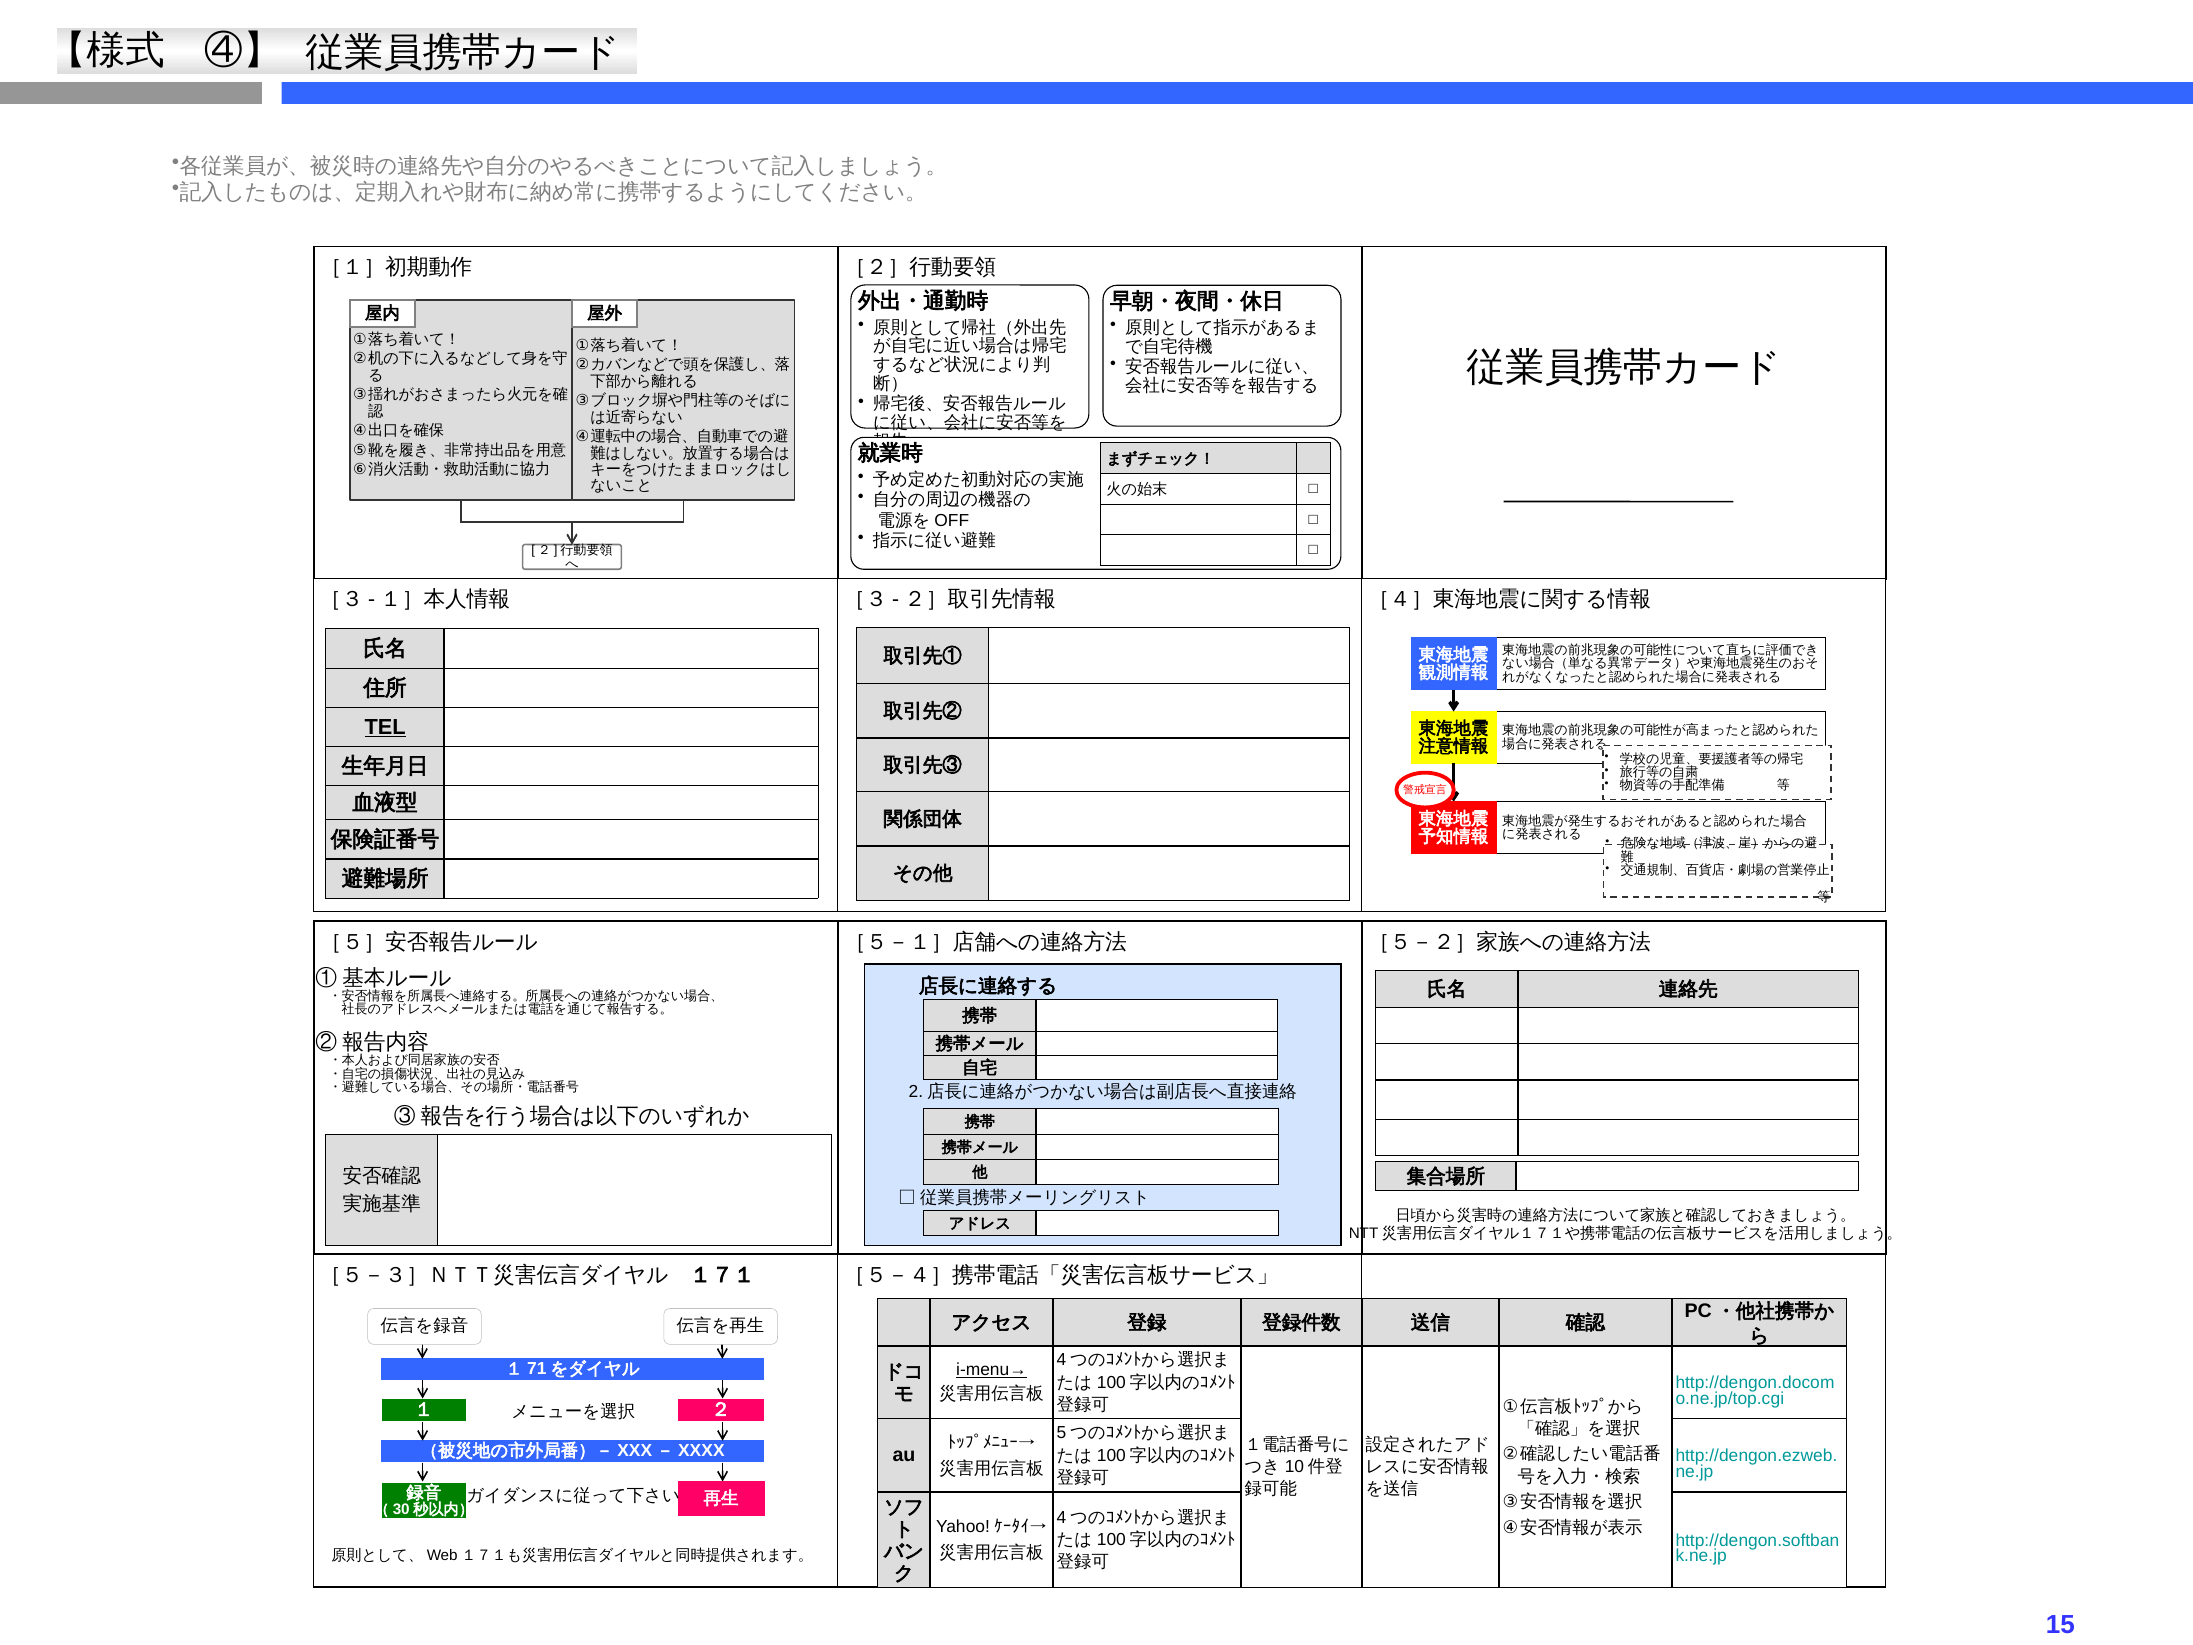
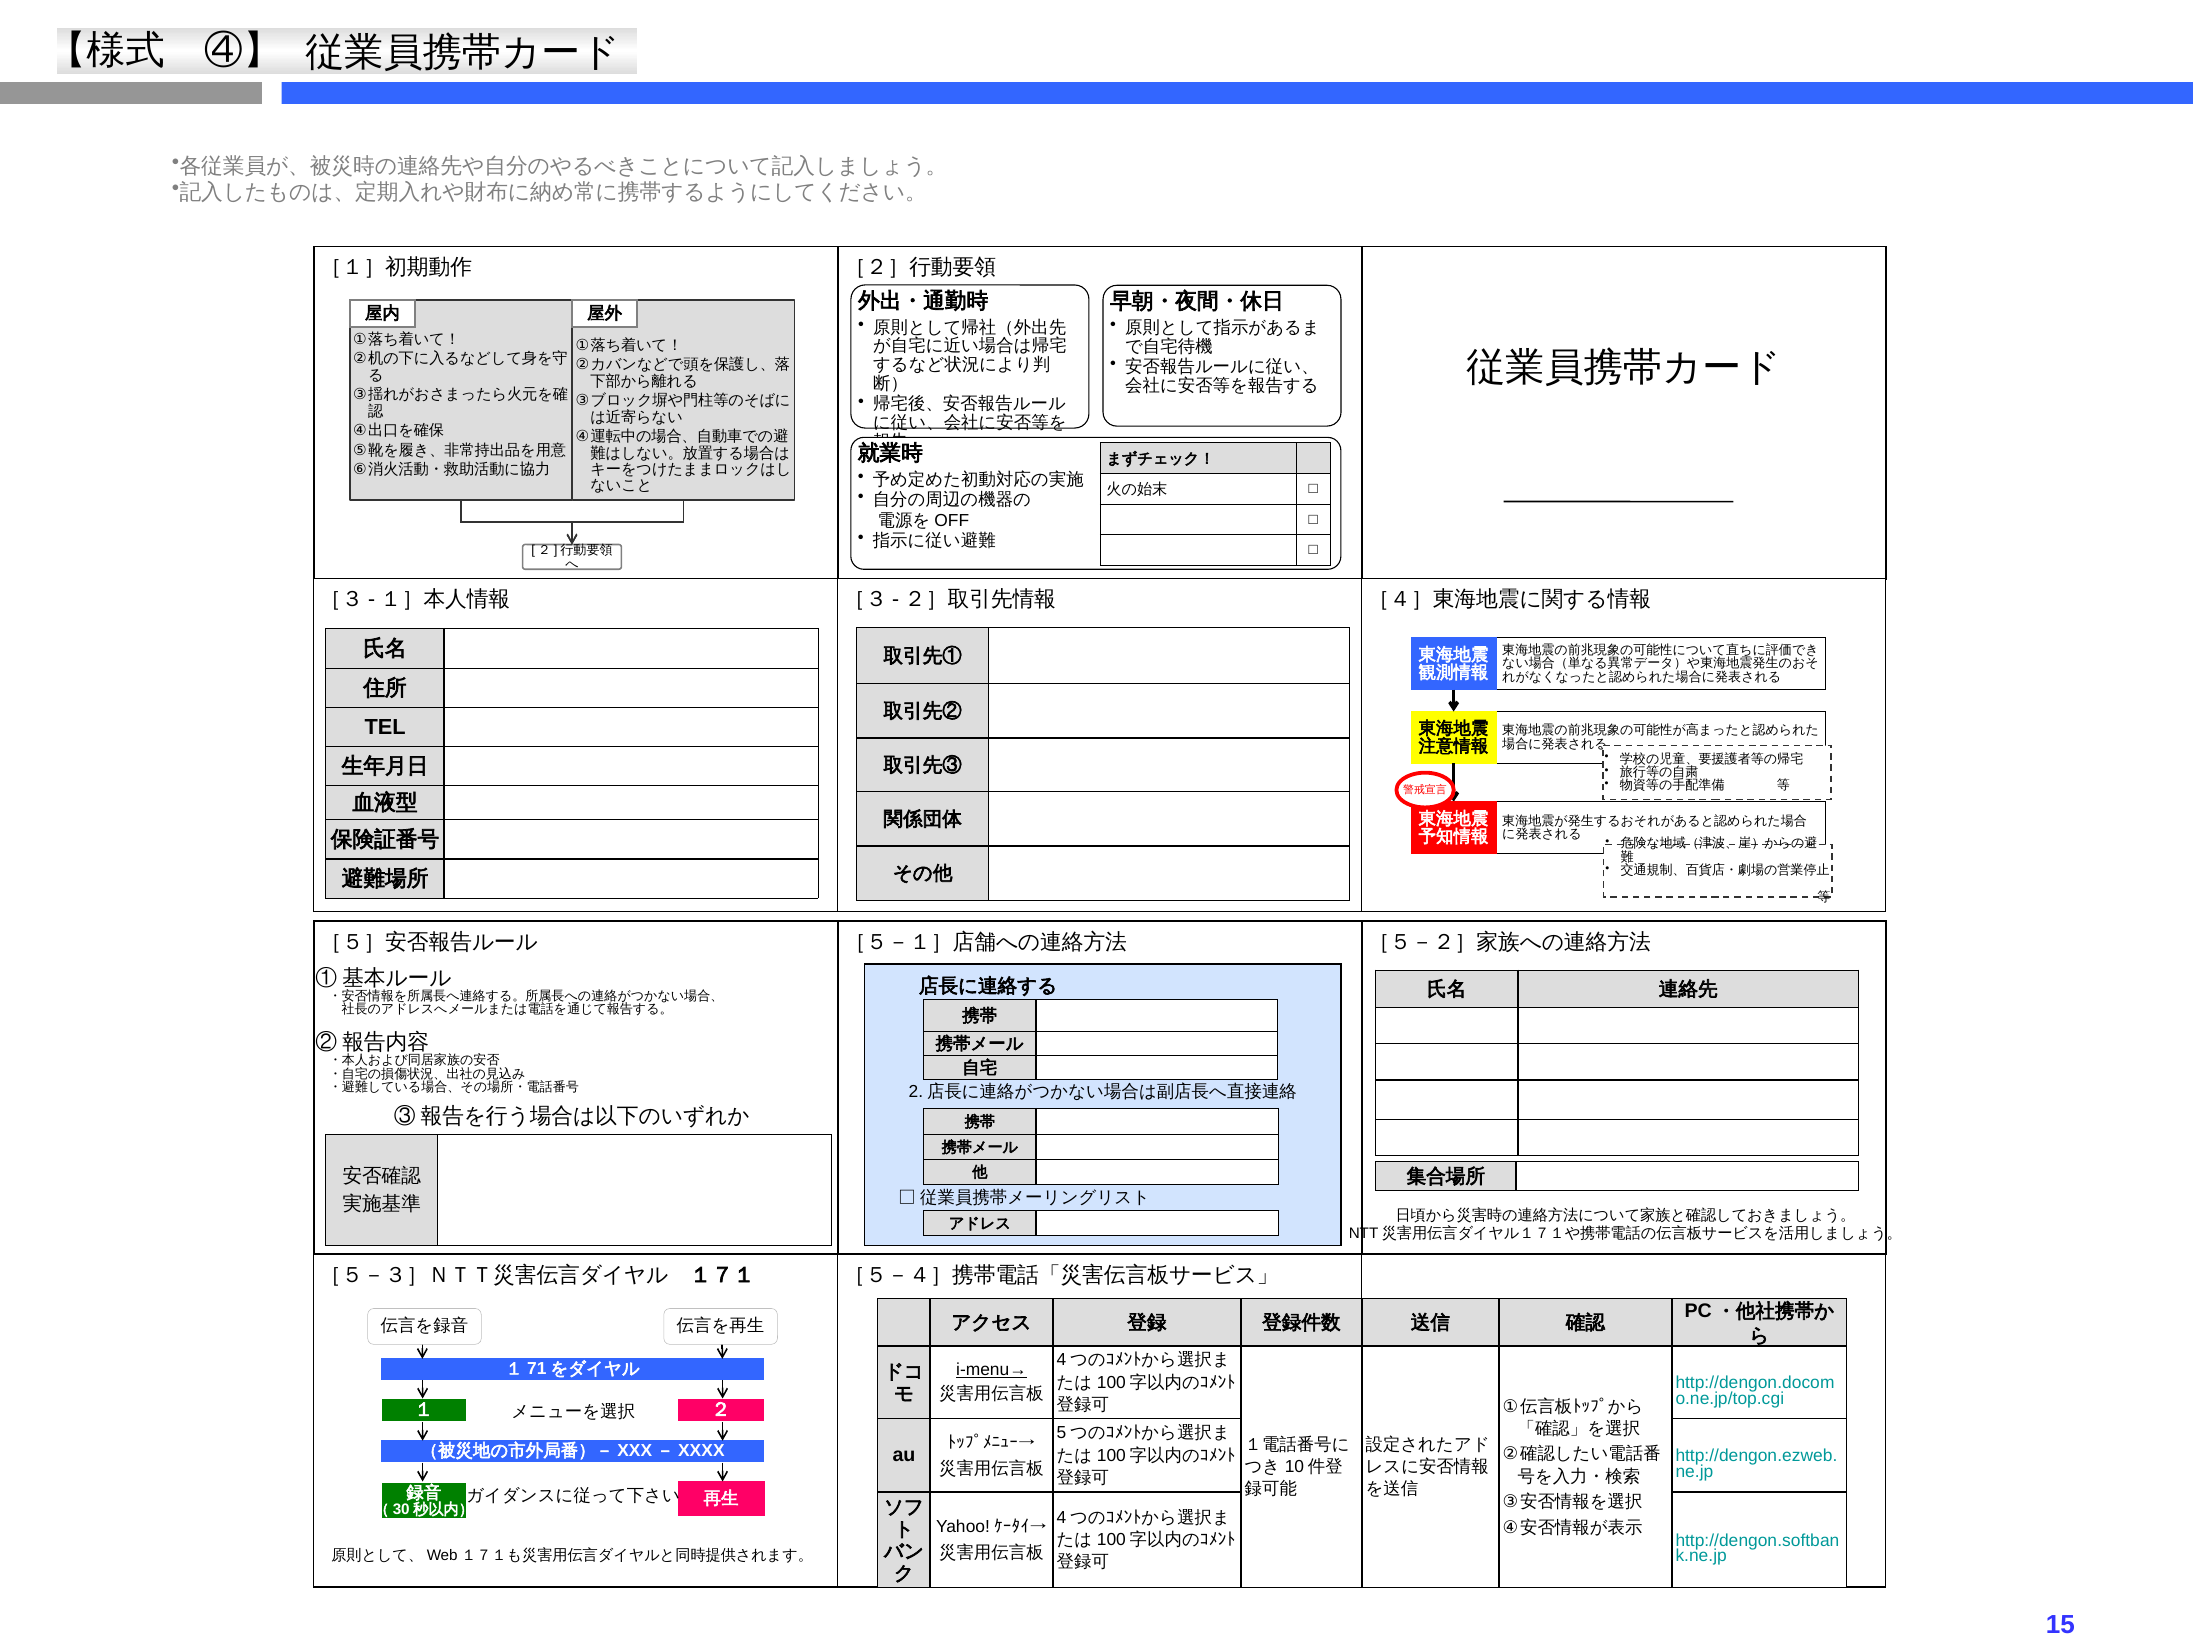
TEL underline: present -> none (385, 727)
